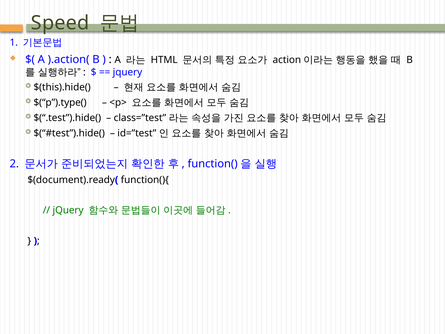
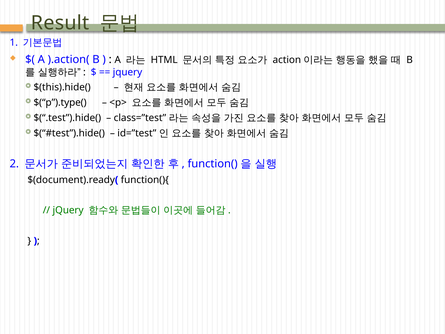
Speed: Speed -> Result (60, 23)
